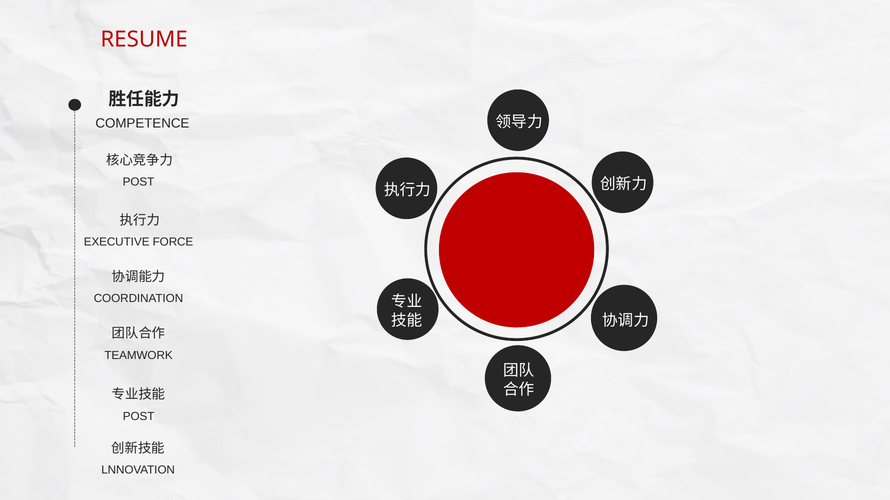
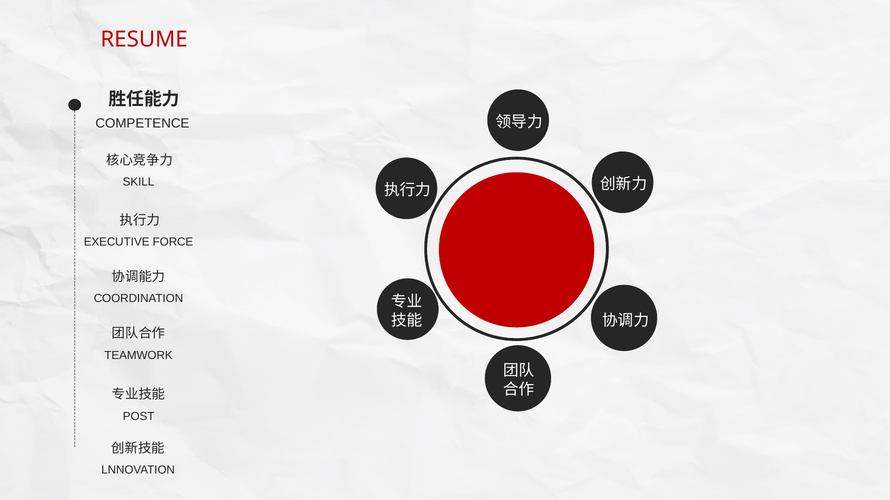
POST: POST -> SKILL (139, 182)
